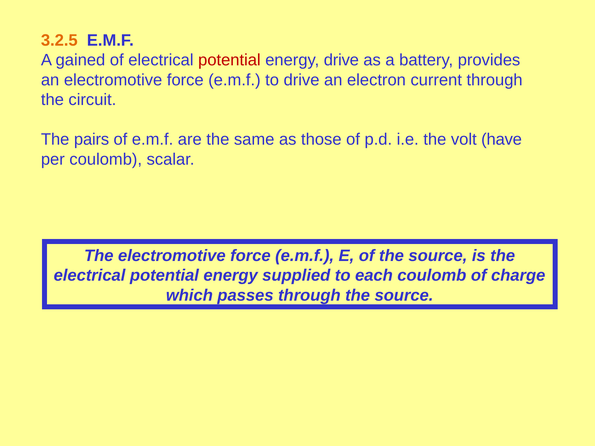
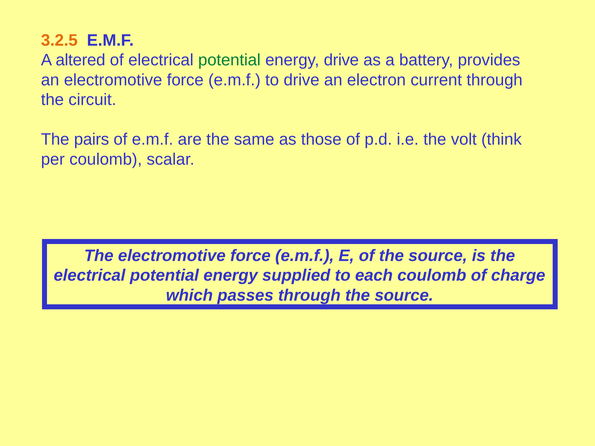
gained: gained -> altered (81, 60)
potential colour: red -> green (229, 60)
have: have -> think (501, 140)
